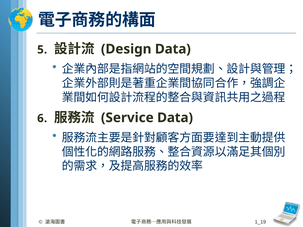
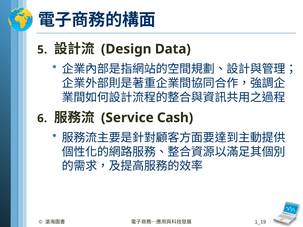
Service Data: Data -> Cash (175, 118)
